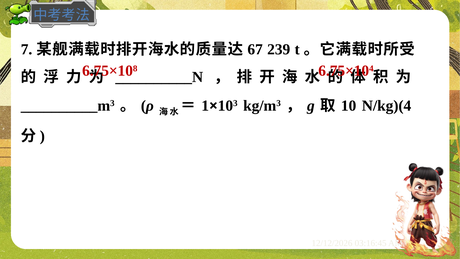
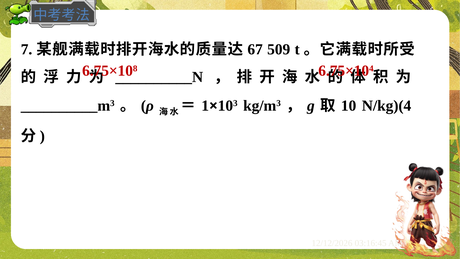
239: 239 -> 509 (279, 49)
